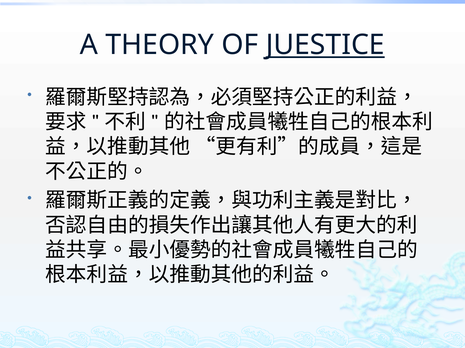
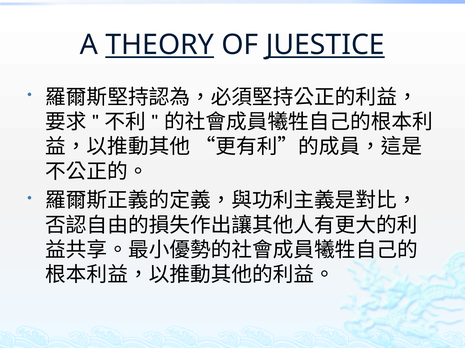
THEORY underline: none -> present (160, 45)
